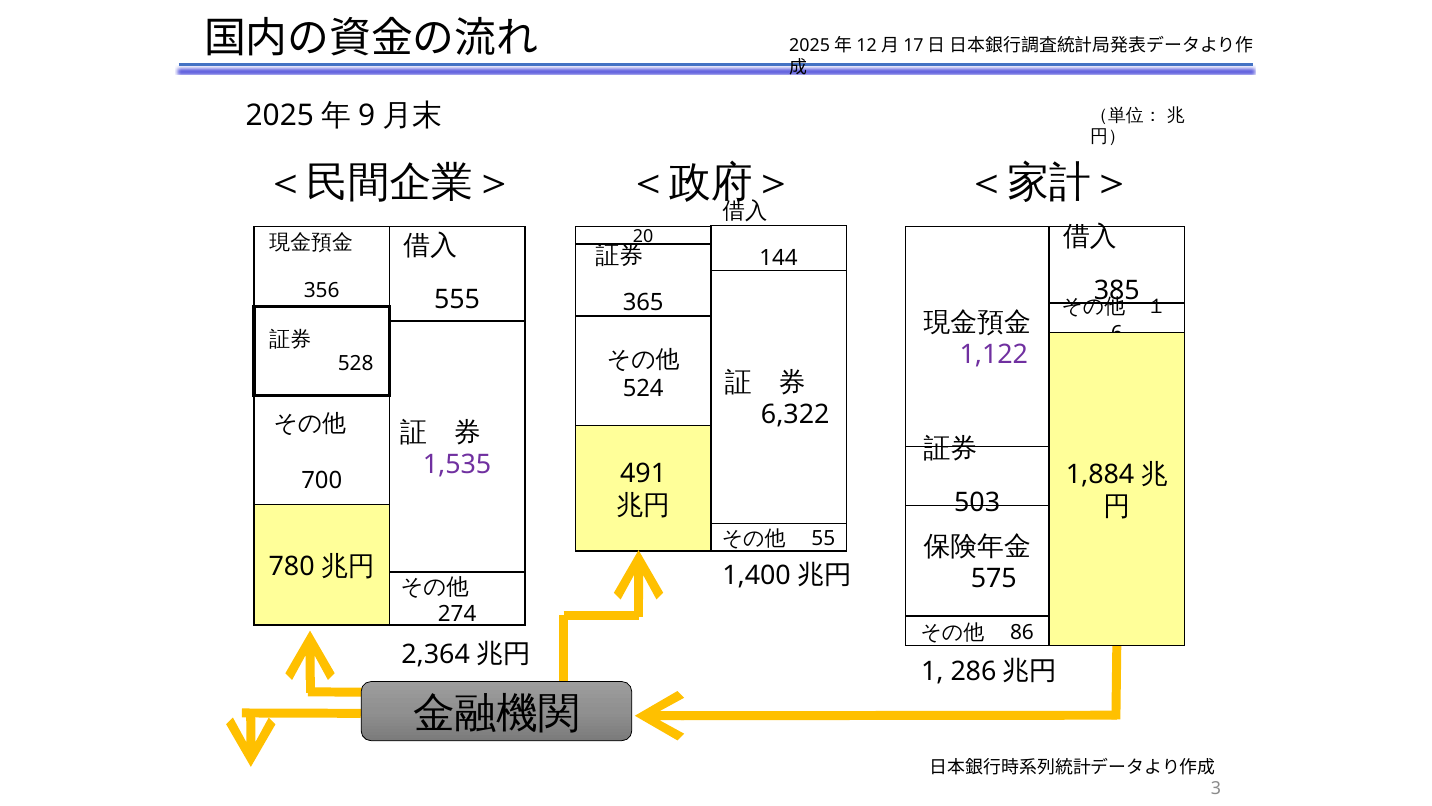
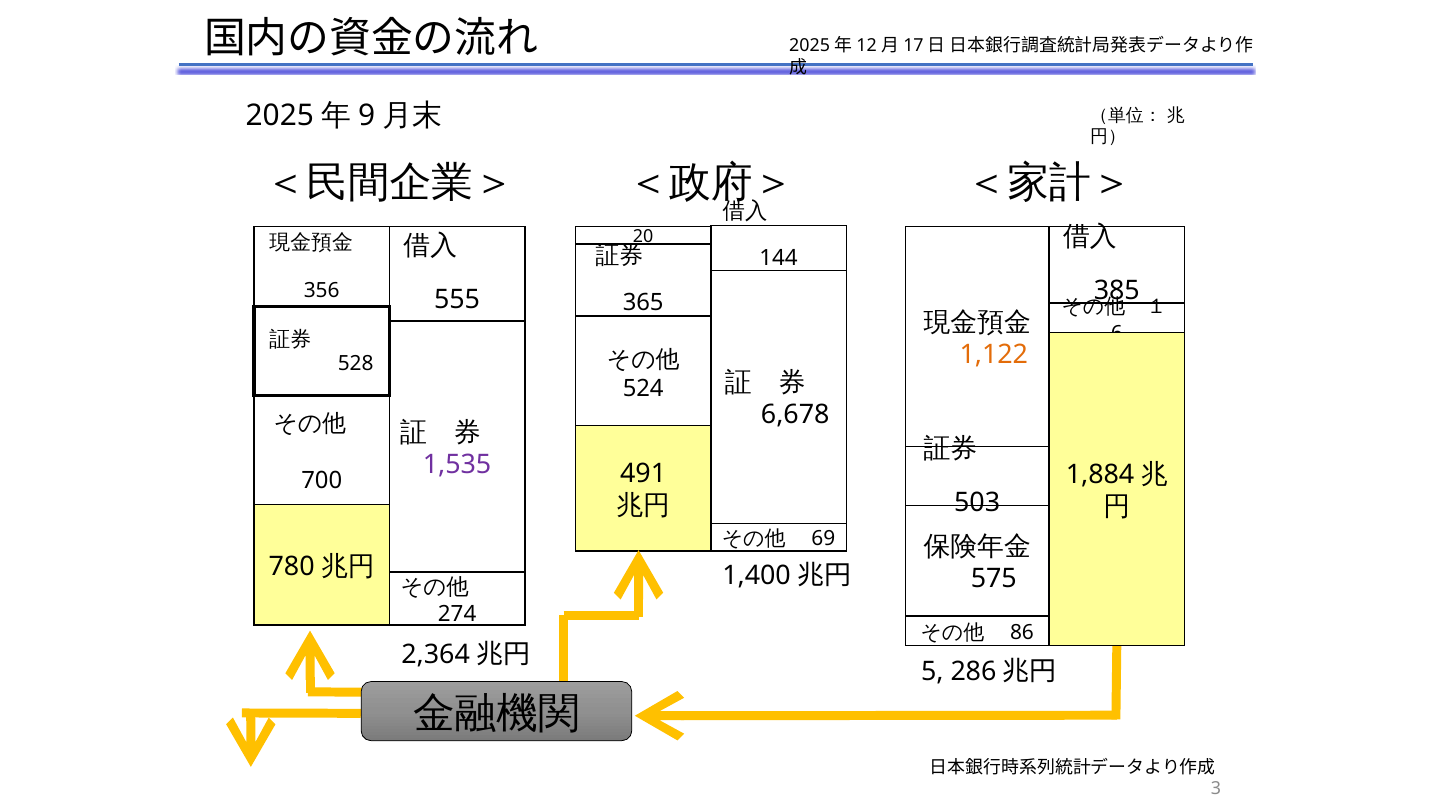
1,122 colour: purple -> orange (994, 354)
6,322: 6,322 -> 6,678 (795, 415)
55: 55 -> 69 (823, 538)
1: 1 -> 5 (932, 671)
